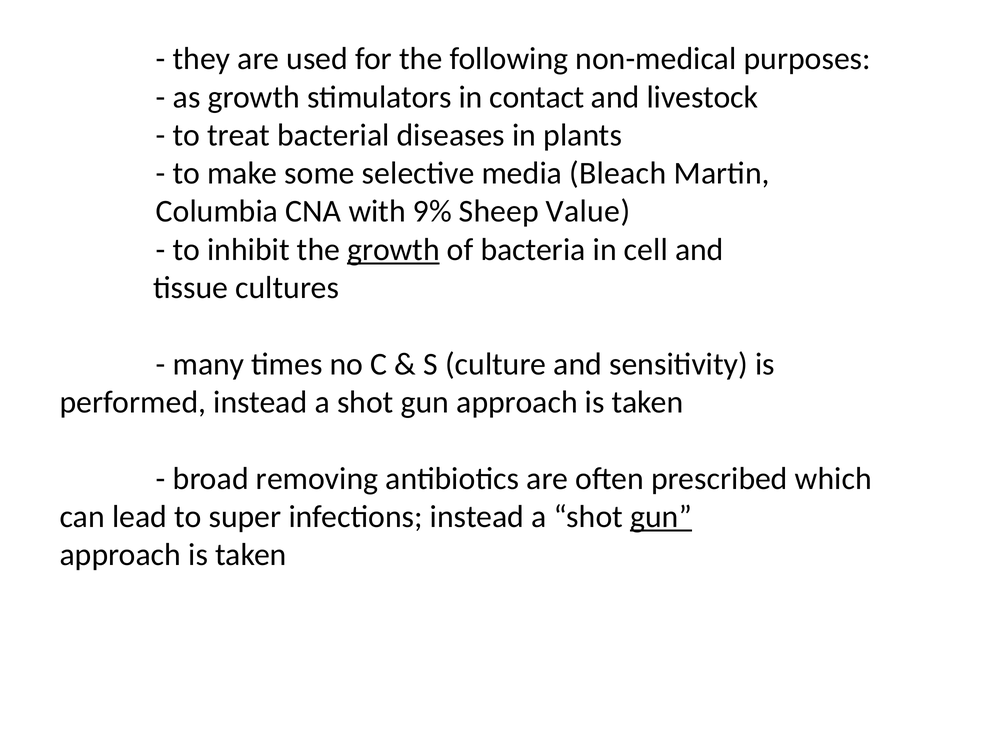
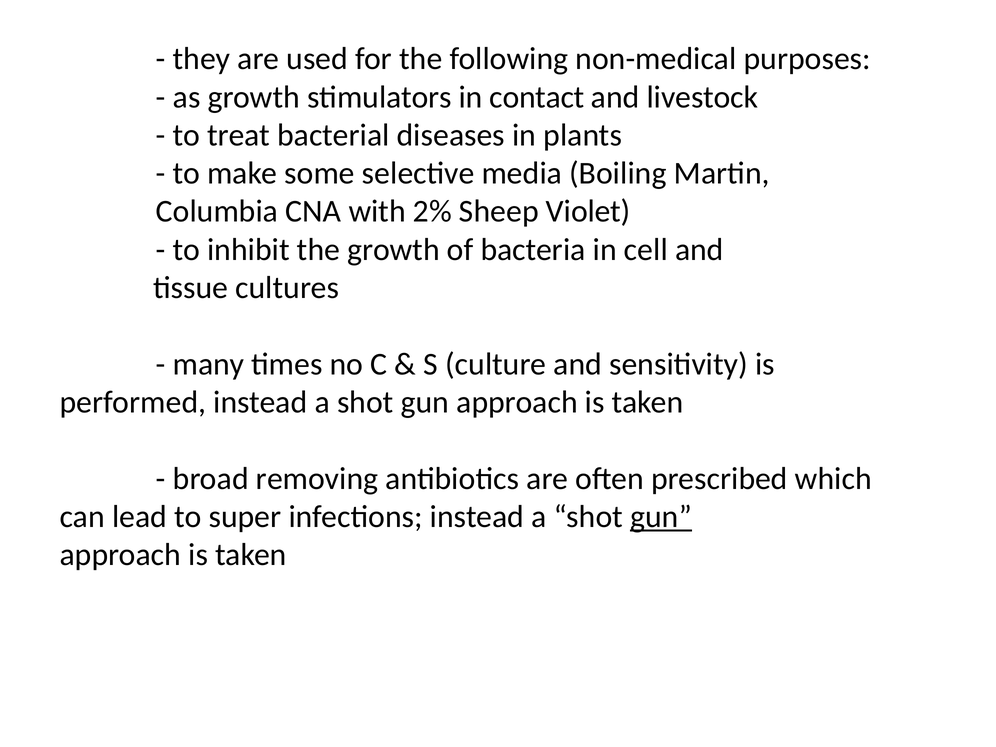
Bleach: Bleach -> Boiling (618, 173)
9%: 9% -> 2% (432, 211)
Value: Value -> Violet (588, 211)
growth underline: present -> none (393, 250)
